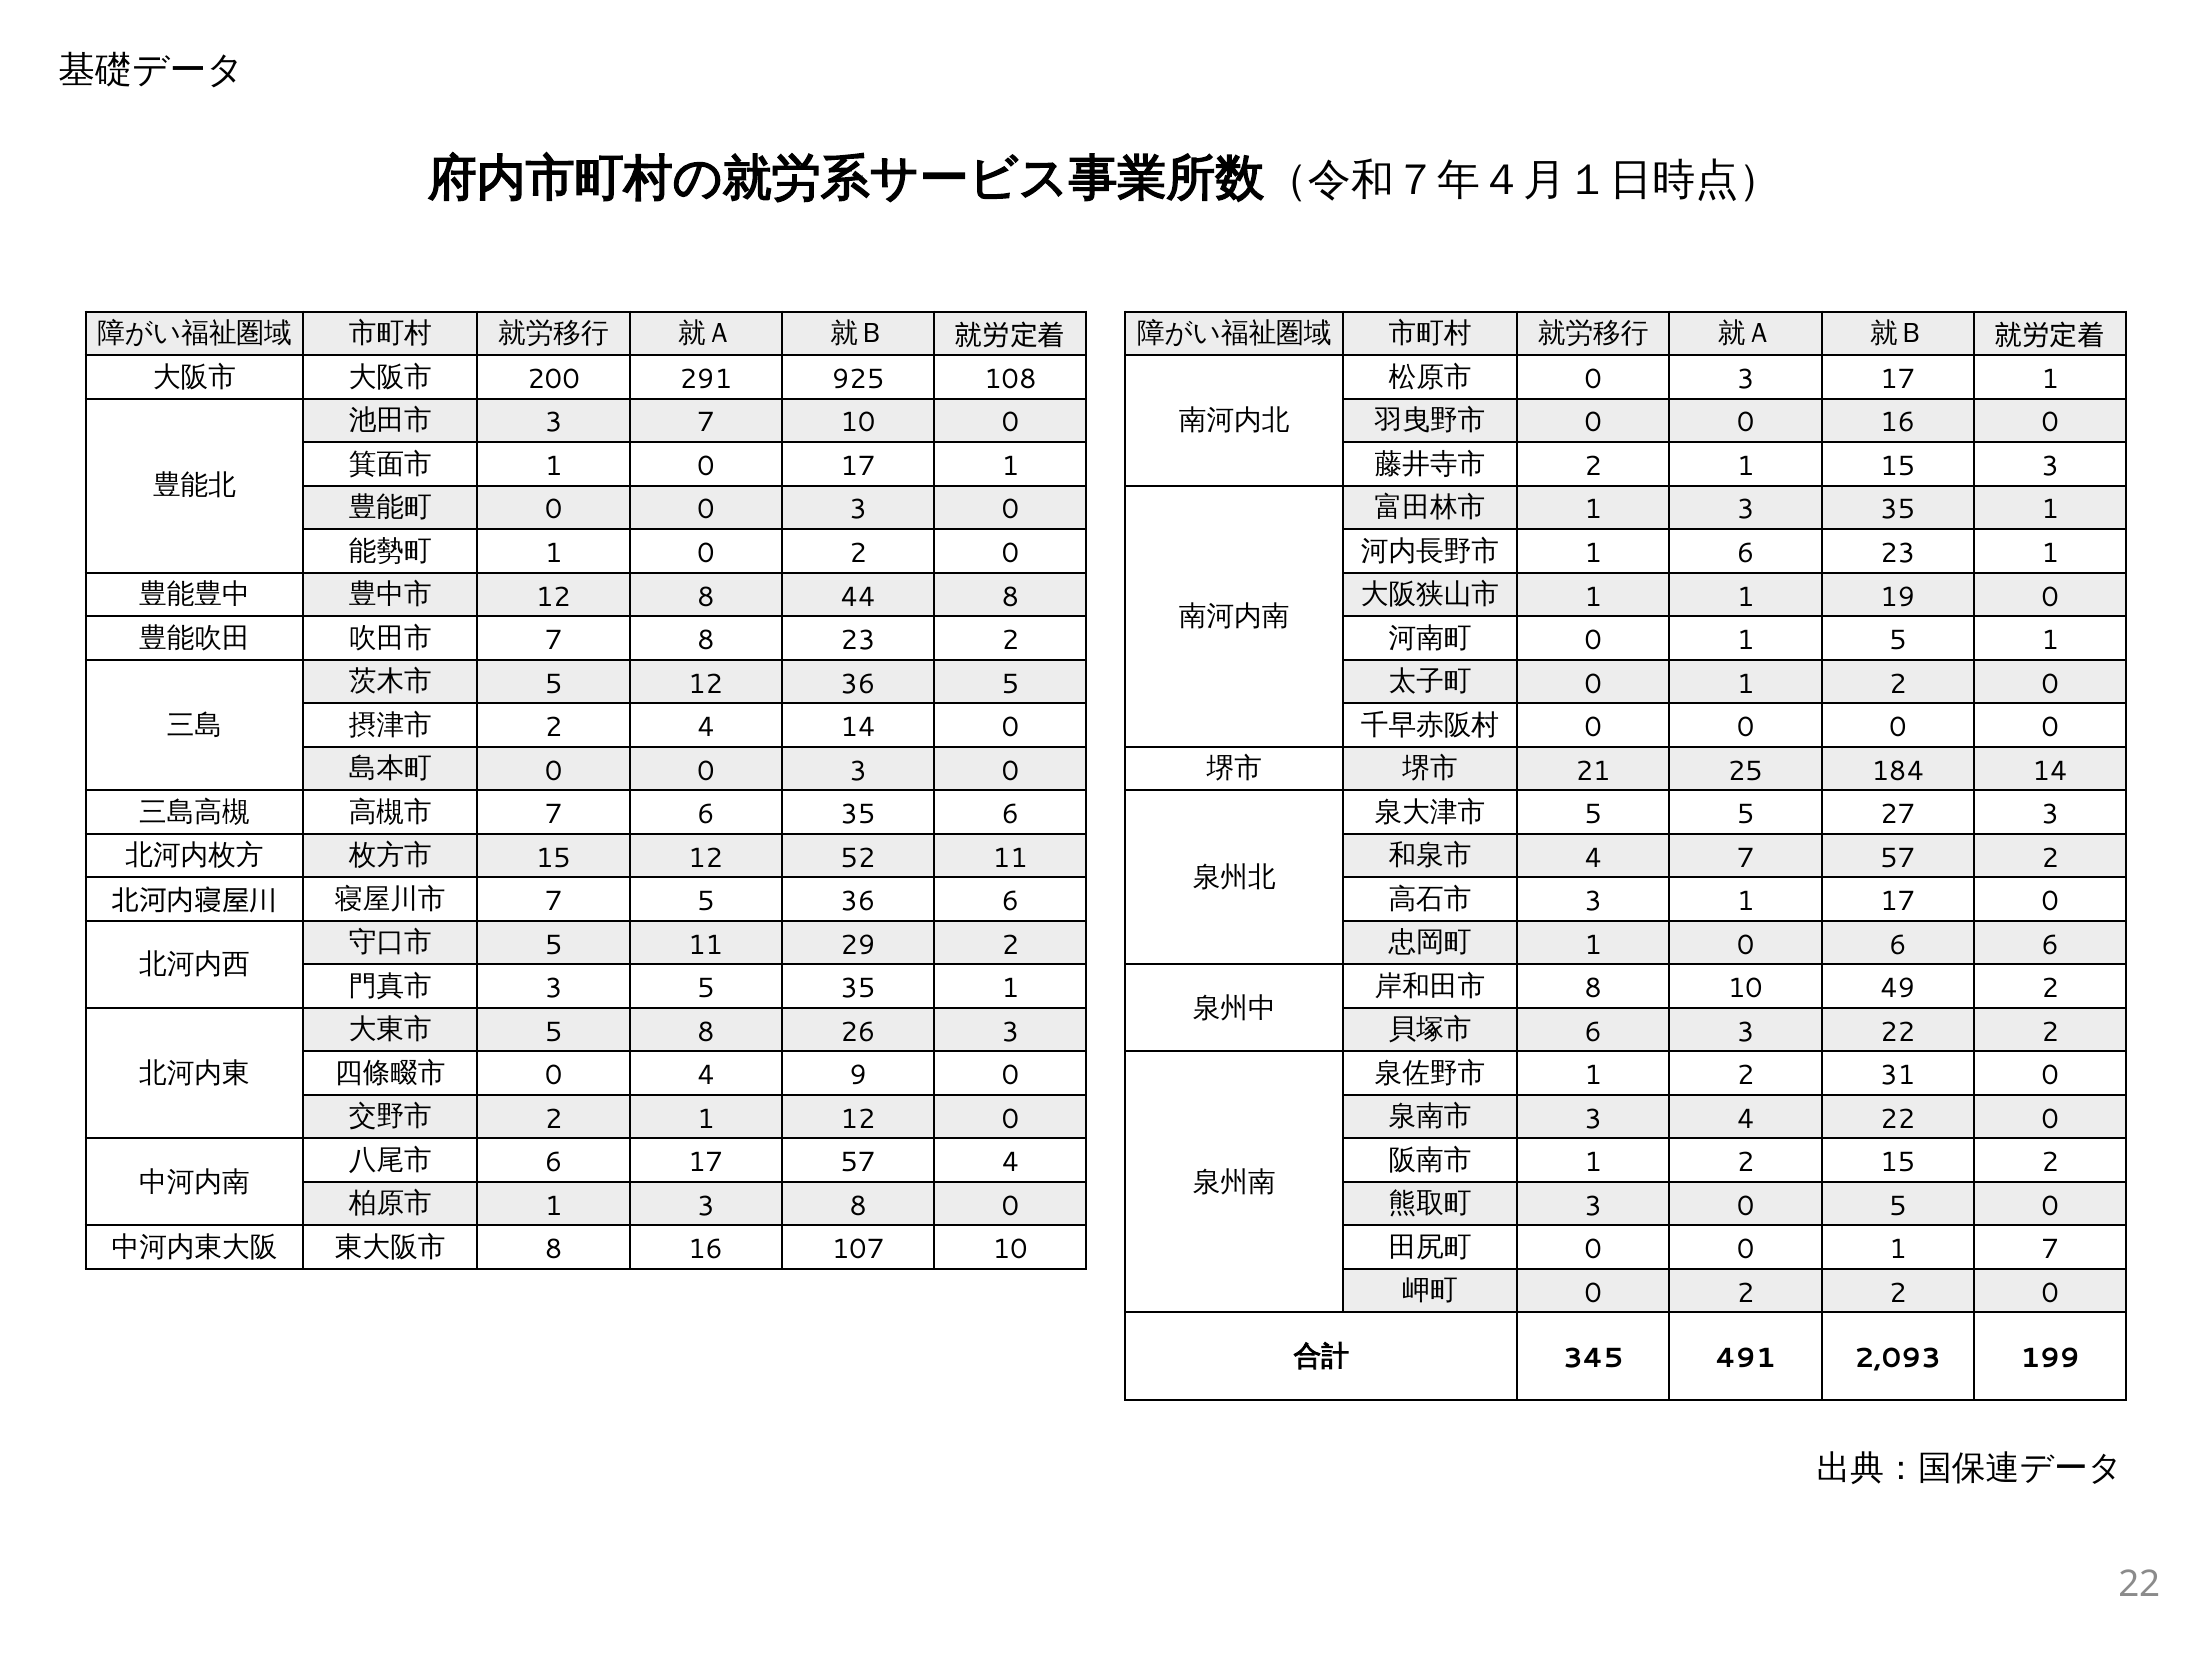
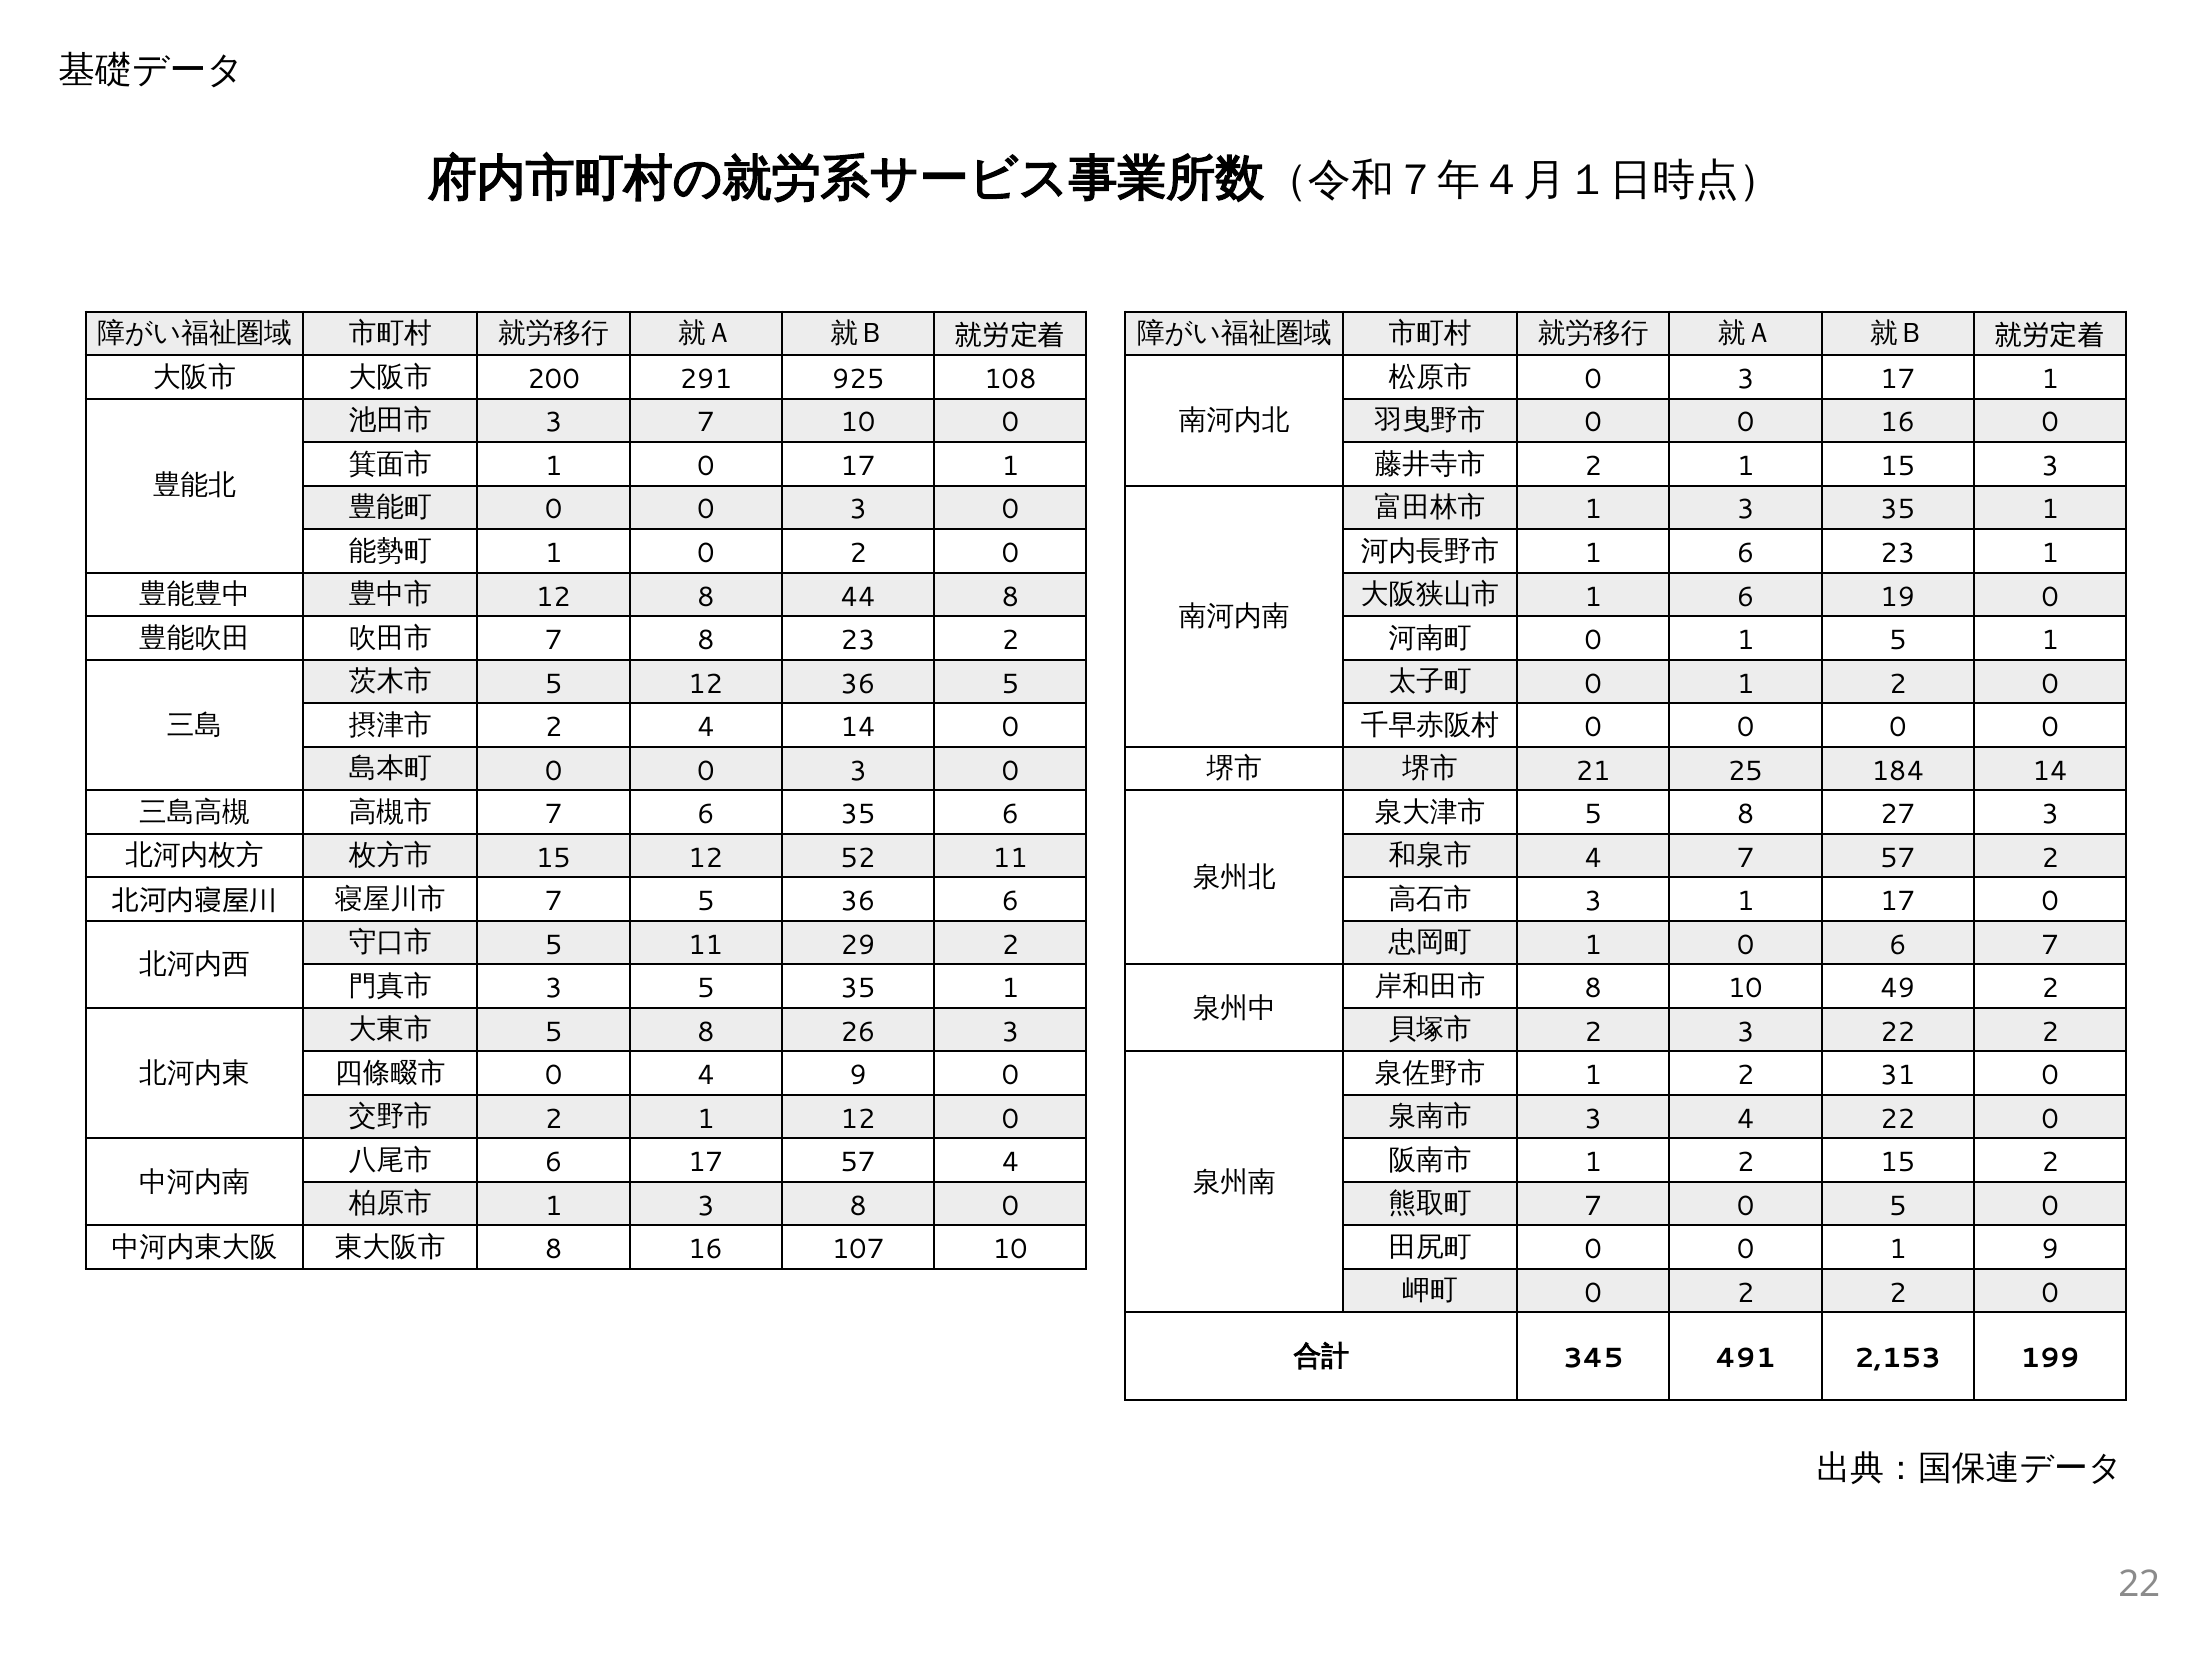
1: 1 -> 6 (1746, 597)
5: 5 -> 8 (1746, 814)
6 6: 6 -> 7 (2050, 945)
6: 6 -> 2 (1593, 1032)
3: 3 -> 7 (1593, 1206)
1 7: 7 -> 9 (2050, 1249)
2,093: 2,093 -> 2,153 (1898, 1358)
